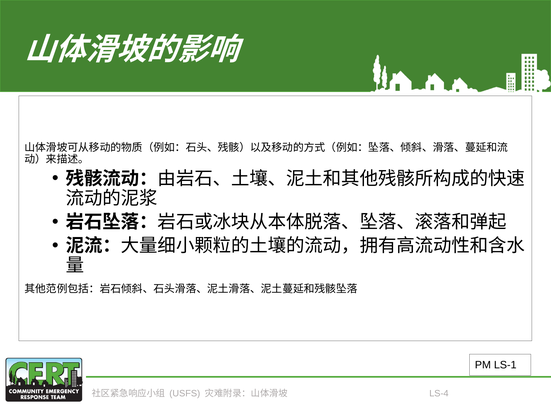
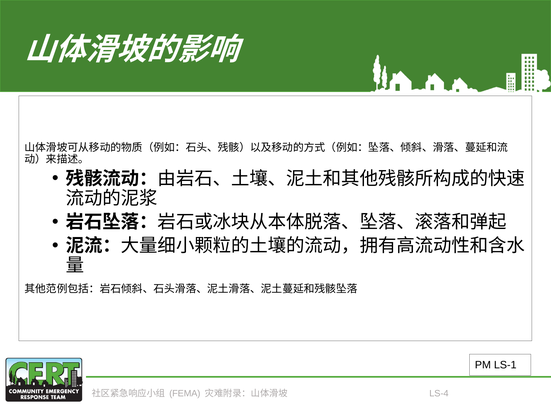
USFS: USFS -> FEMA (185, 394)
